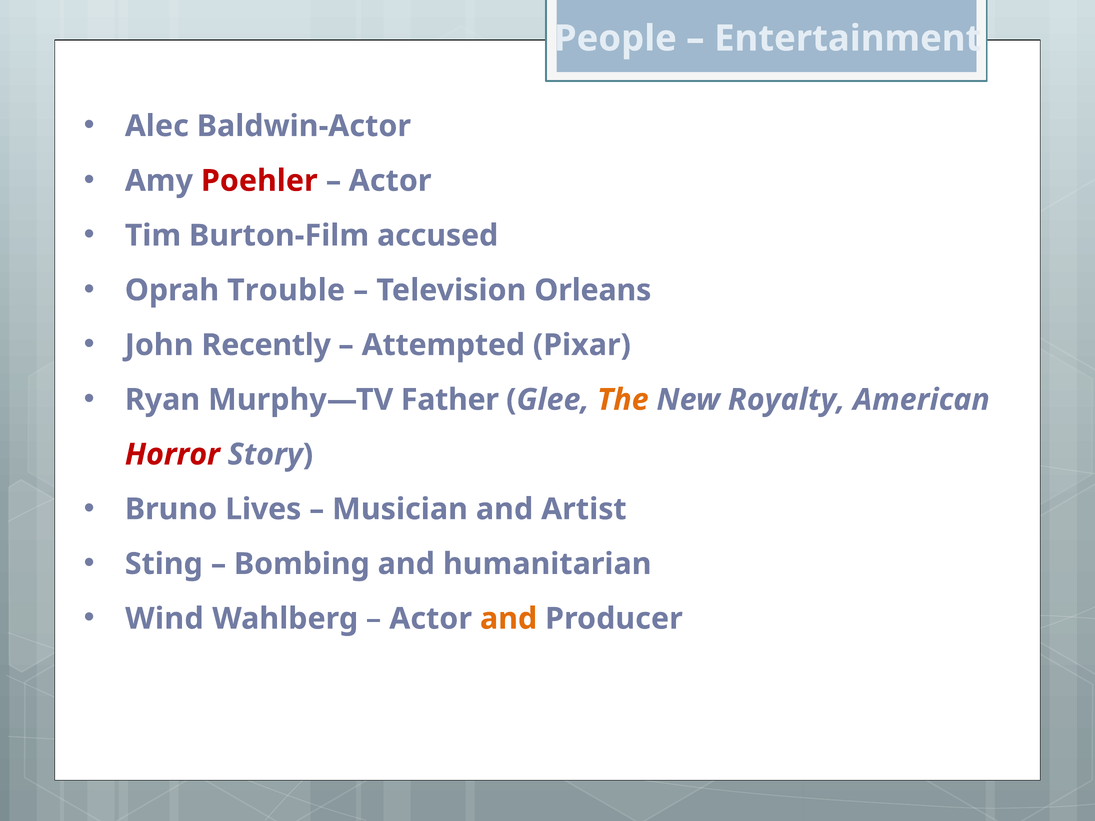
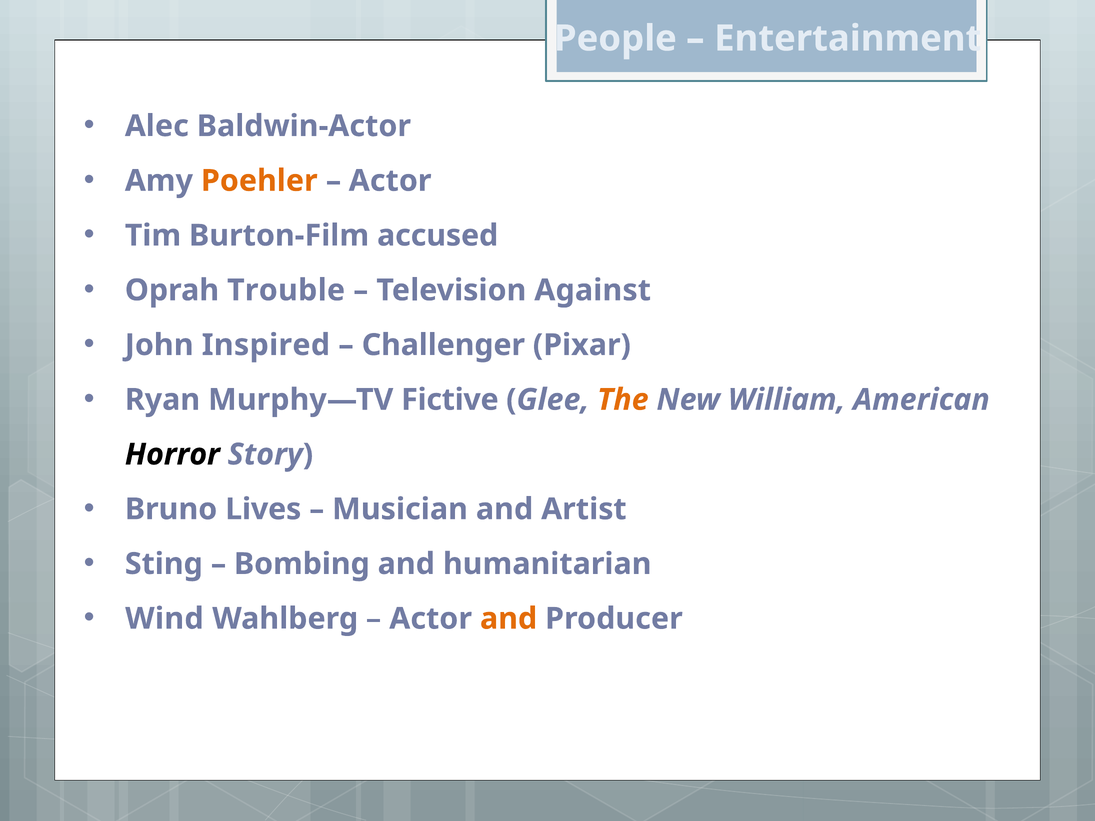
Poehler colour: red -> orange (259, 181)
Orleans: Orleans -> Against (593, 290)
Recently: Recently -> Inspired (266, 345)
Attempted: Attempted -> Challenger (443, 345)
Father: Father -> Fictive (450, 400)
Royalty: Royalty -> William (787, 400)
Horror colour: red -> black (172, 455)
